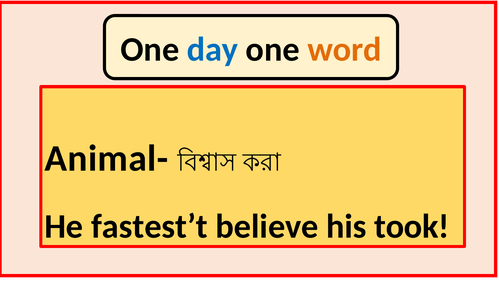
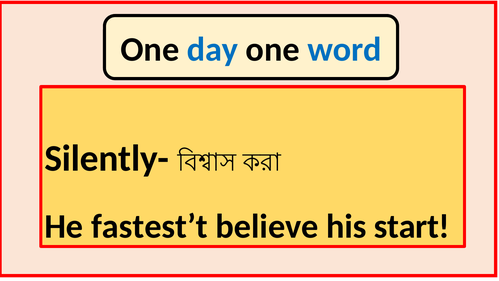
word colour: orange -> blue (344, 49)
Animal-: Animal- -> Silently- (107, 158)
took: took -> start (412, 226)
